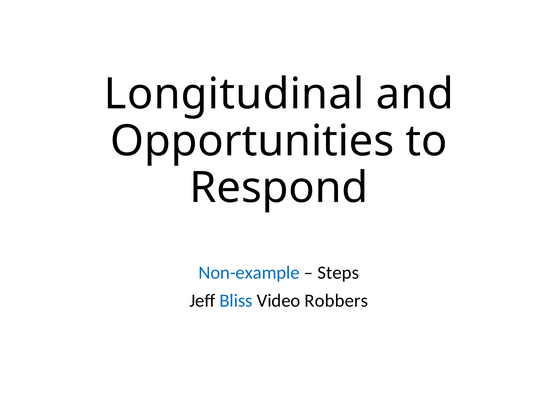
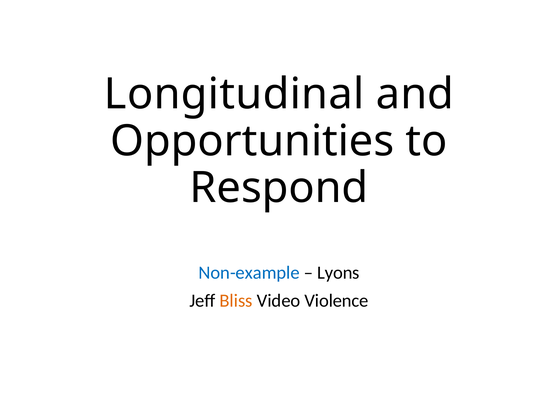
Steps: Steps -> Lyons (338, 273)
Bliss colour: blue -> orange (236, 301)
Robbers: Robbers -> Violence (337, 301)
